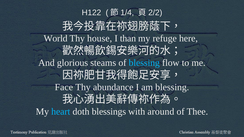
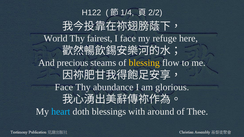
house: house -> fairest (100, 38)
I than: than -> face (128, 38)
glorious: glorious -> precious (73, 63)
blessing colour: light blue -> yellow (144, 63)
am blessing: blessing -> glorious (172, 87)
